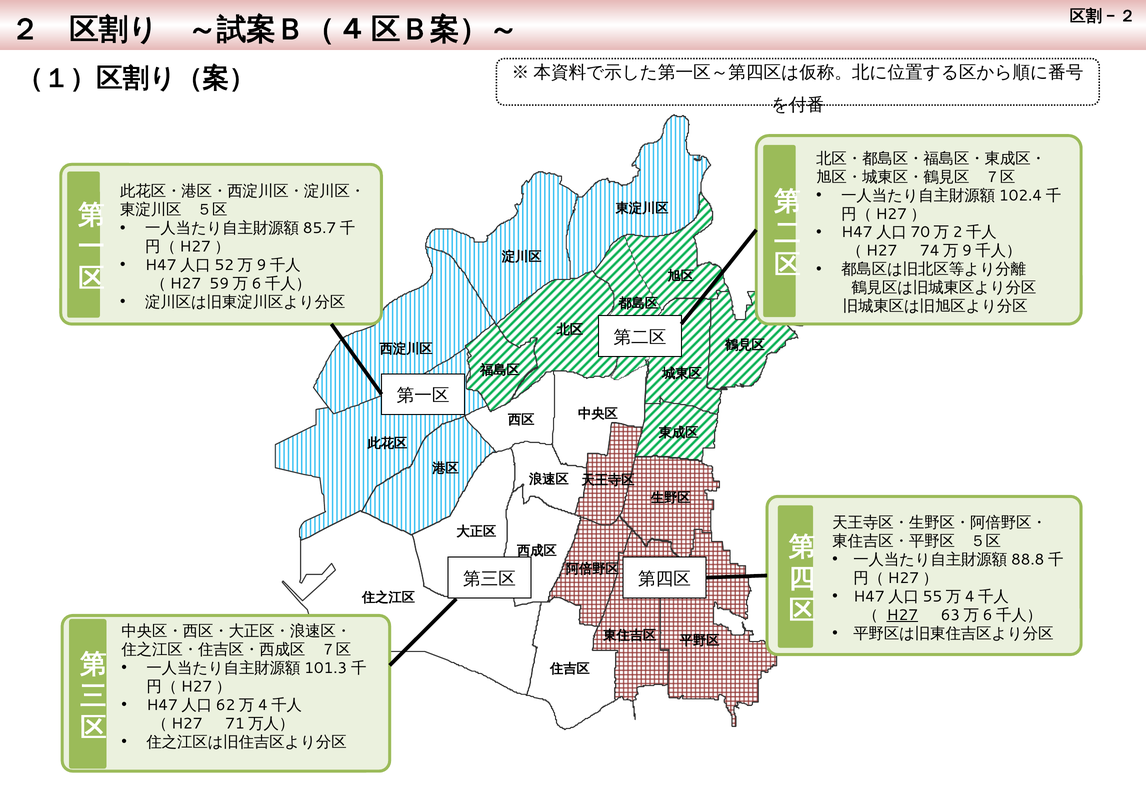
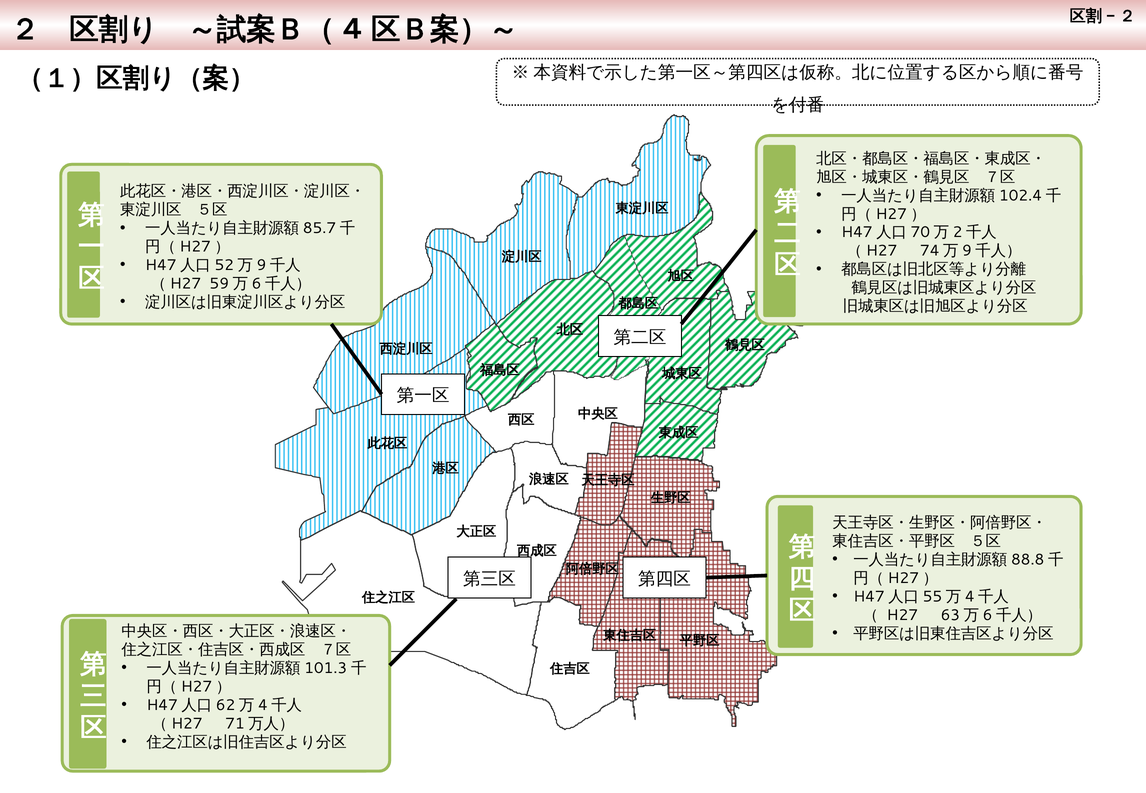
H27 underline: present -> none (902, 615)
